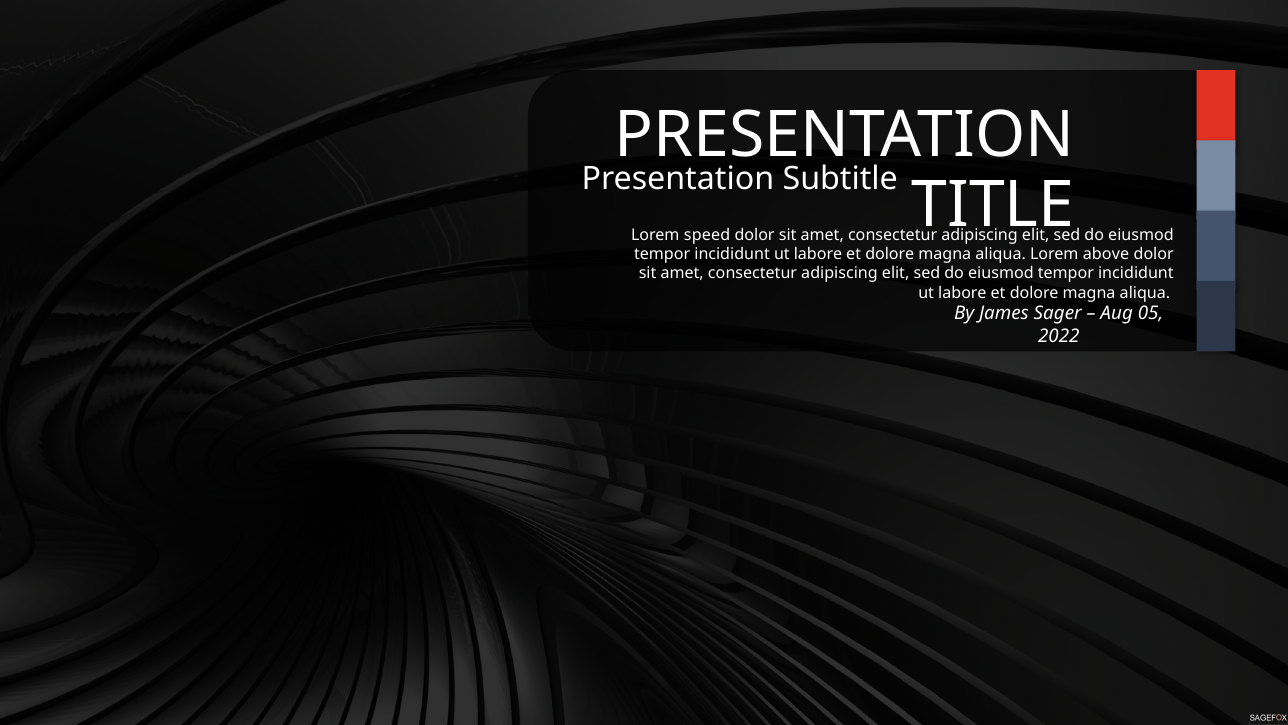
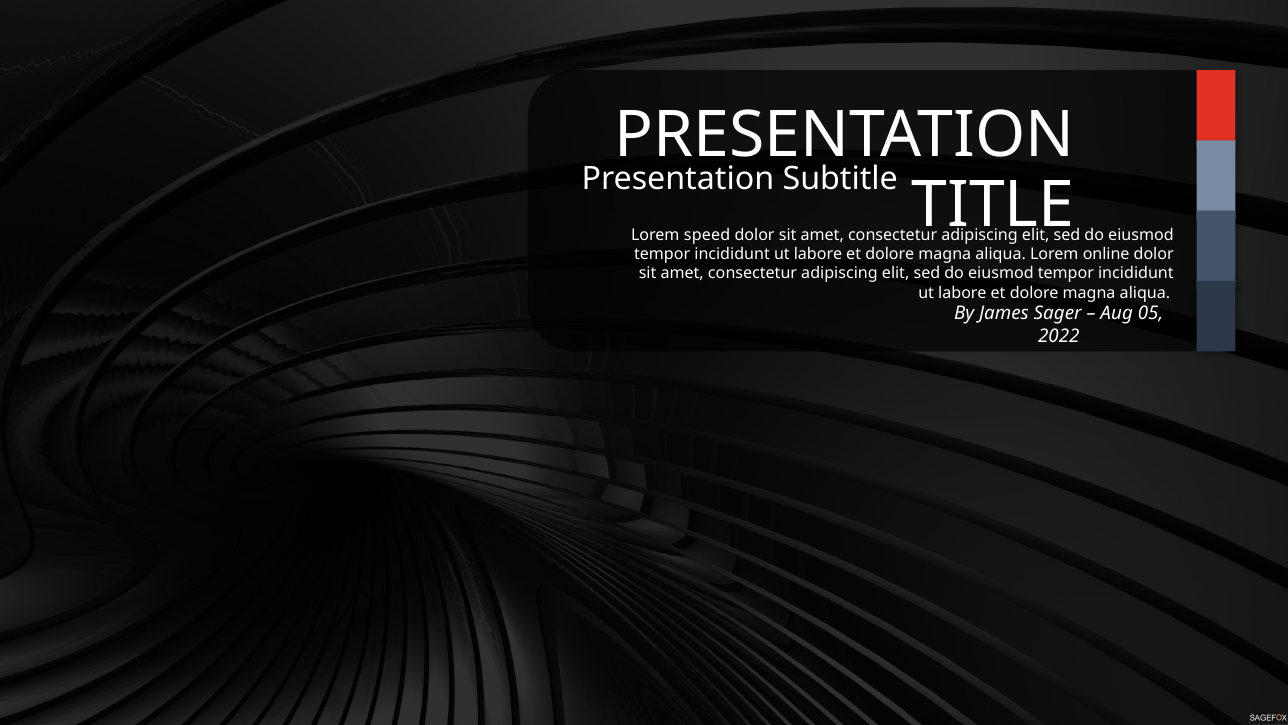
above: above -> online (1106, 254)
